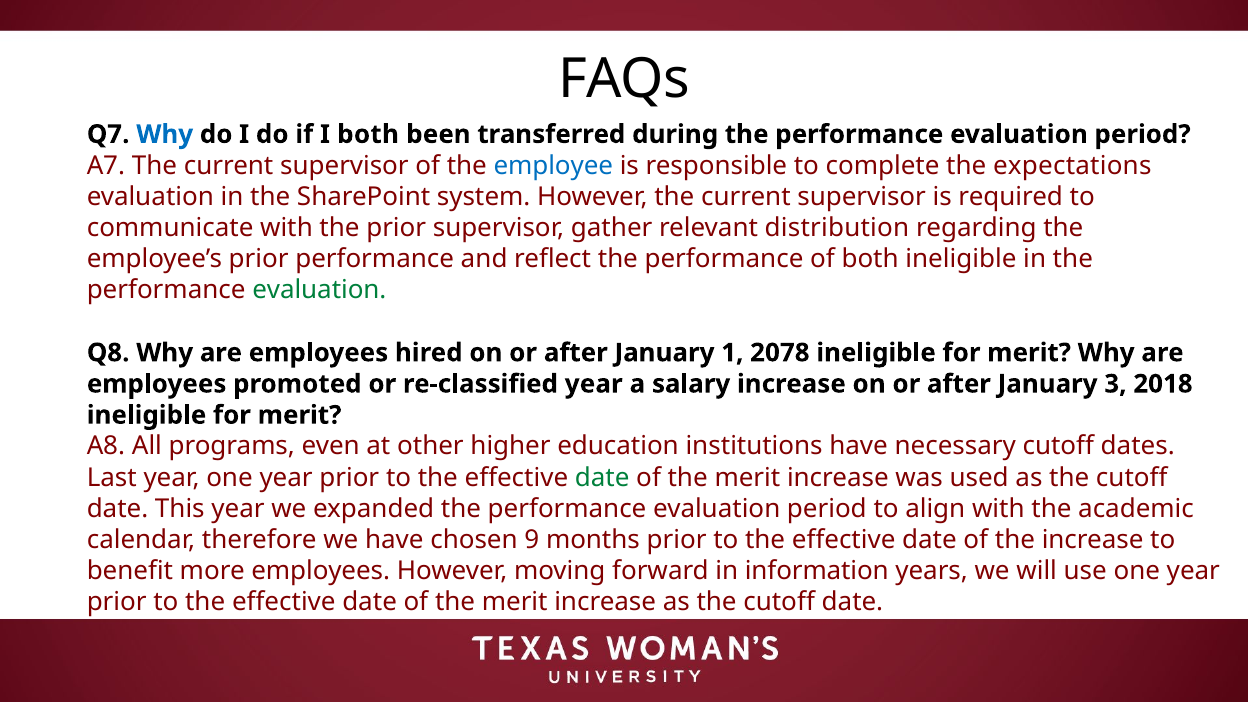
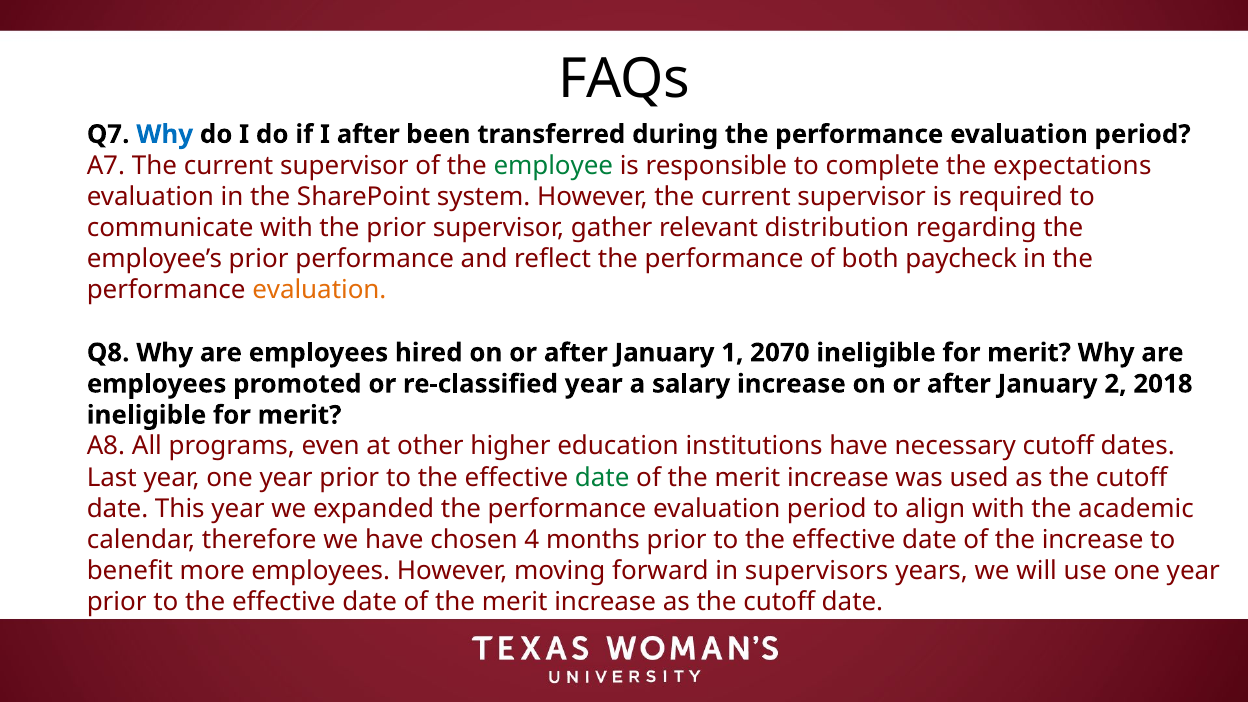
I both: both -> after (368, 134)
employee colour: blue -> green (553, 166)
both ineligible: ineligible -> paycheck (961, 259)
evaluation colour: green -> orange (319, 290)
2078: 2078 -> 2070 (780, 353)
3: 3 -> 2 (1115, 384)
9: 9 -> 4 (532, 540)
information: information -> supervisors (817, 571)
